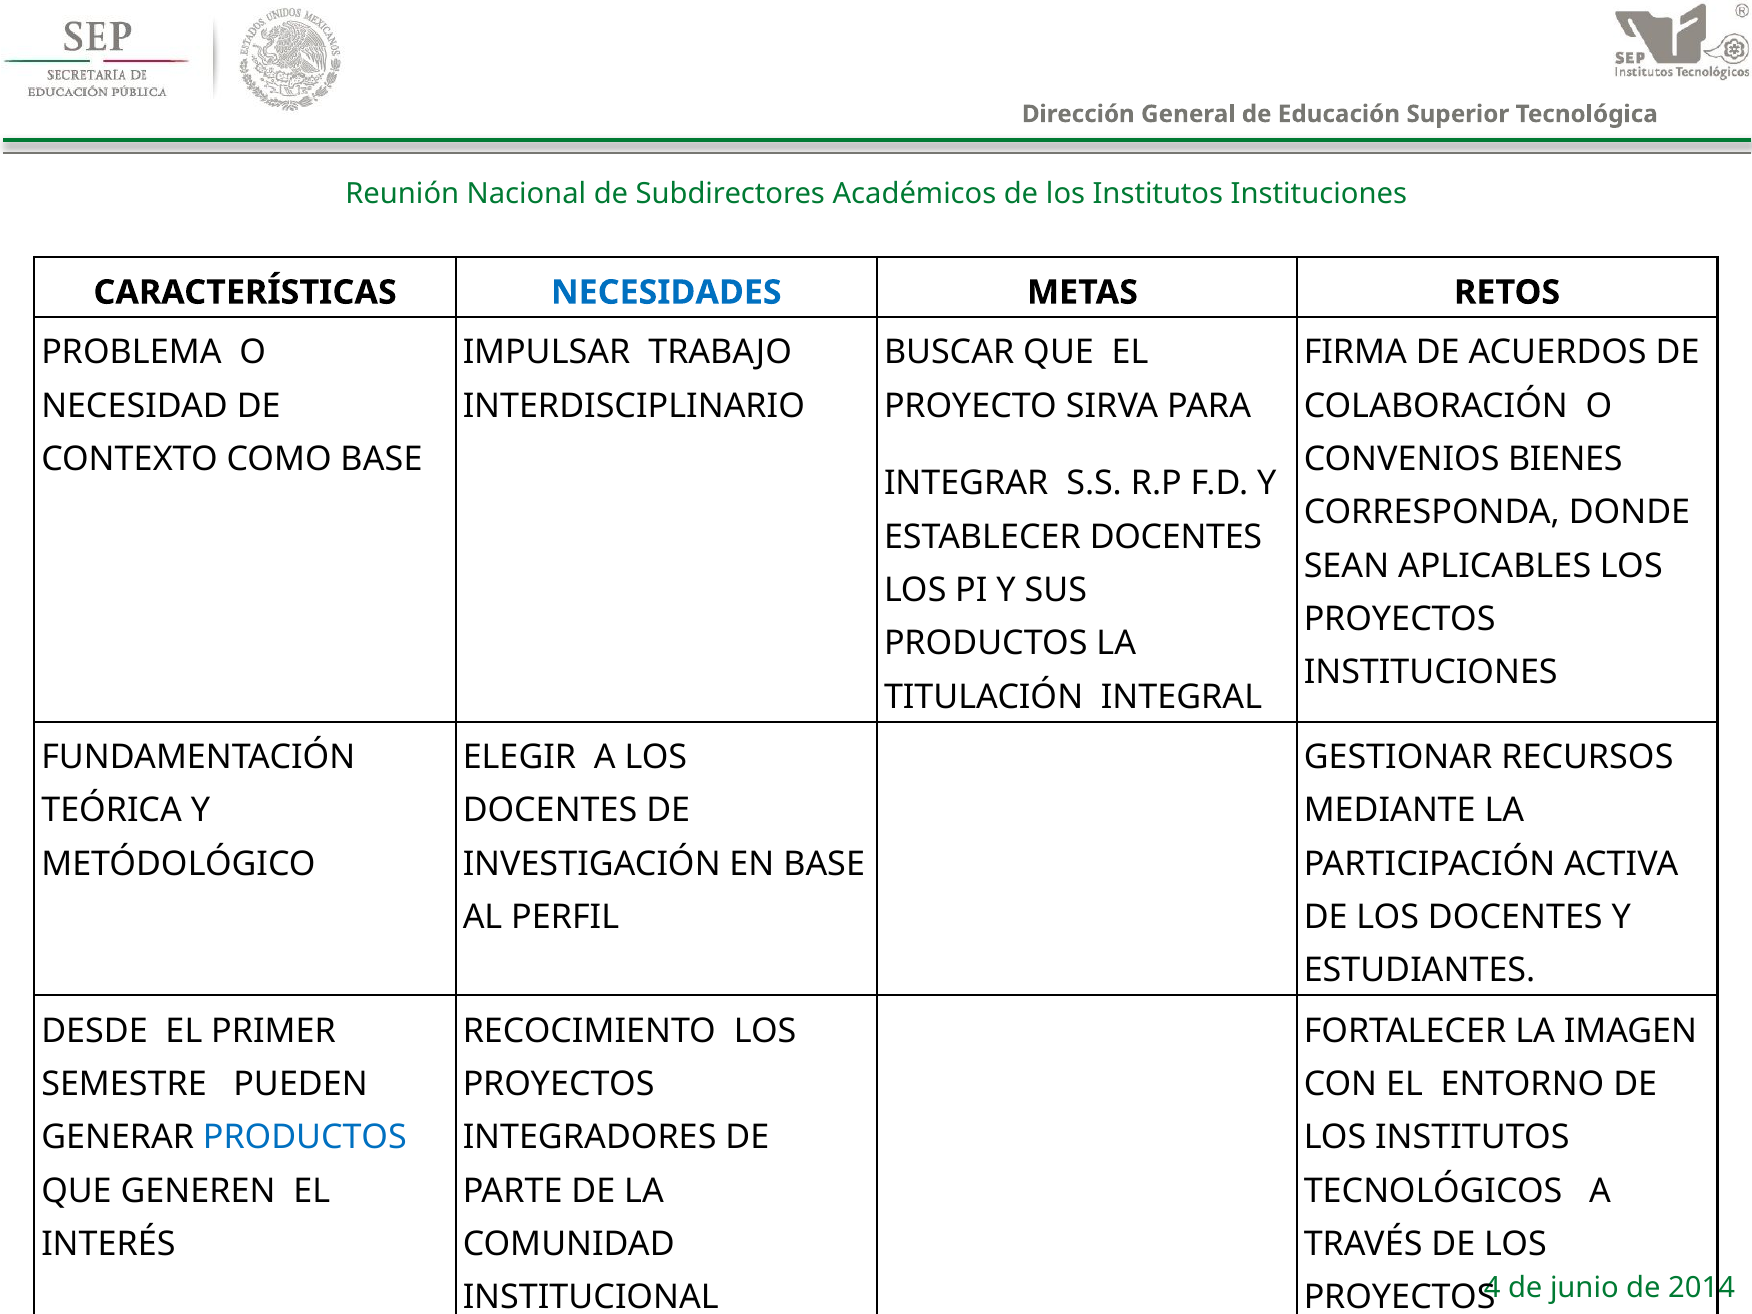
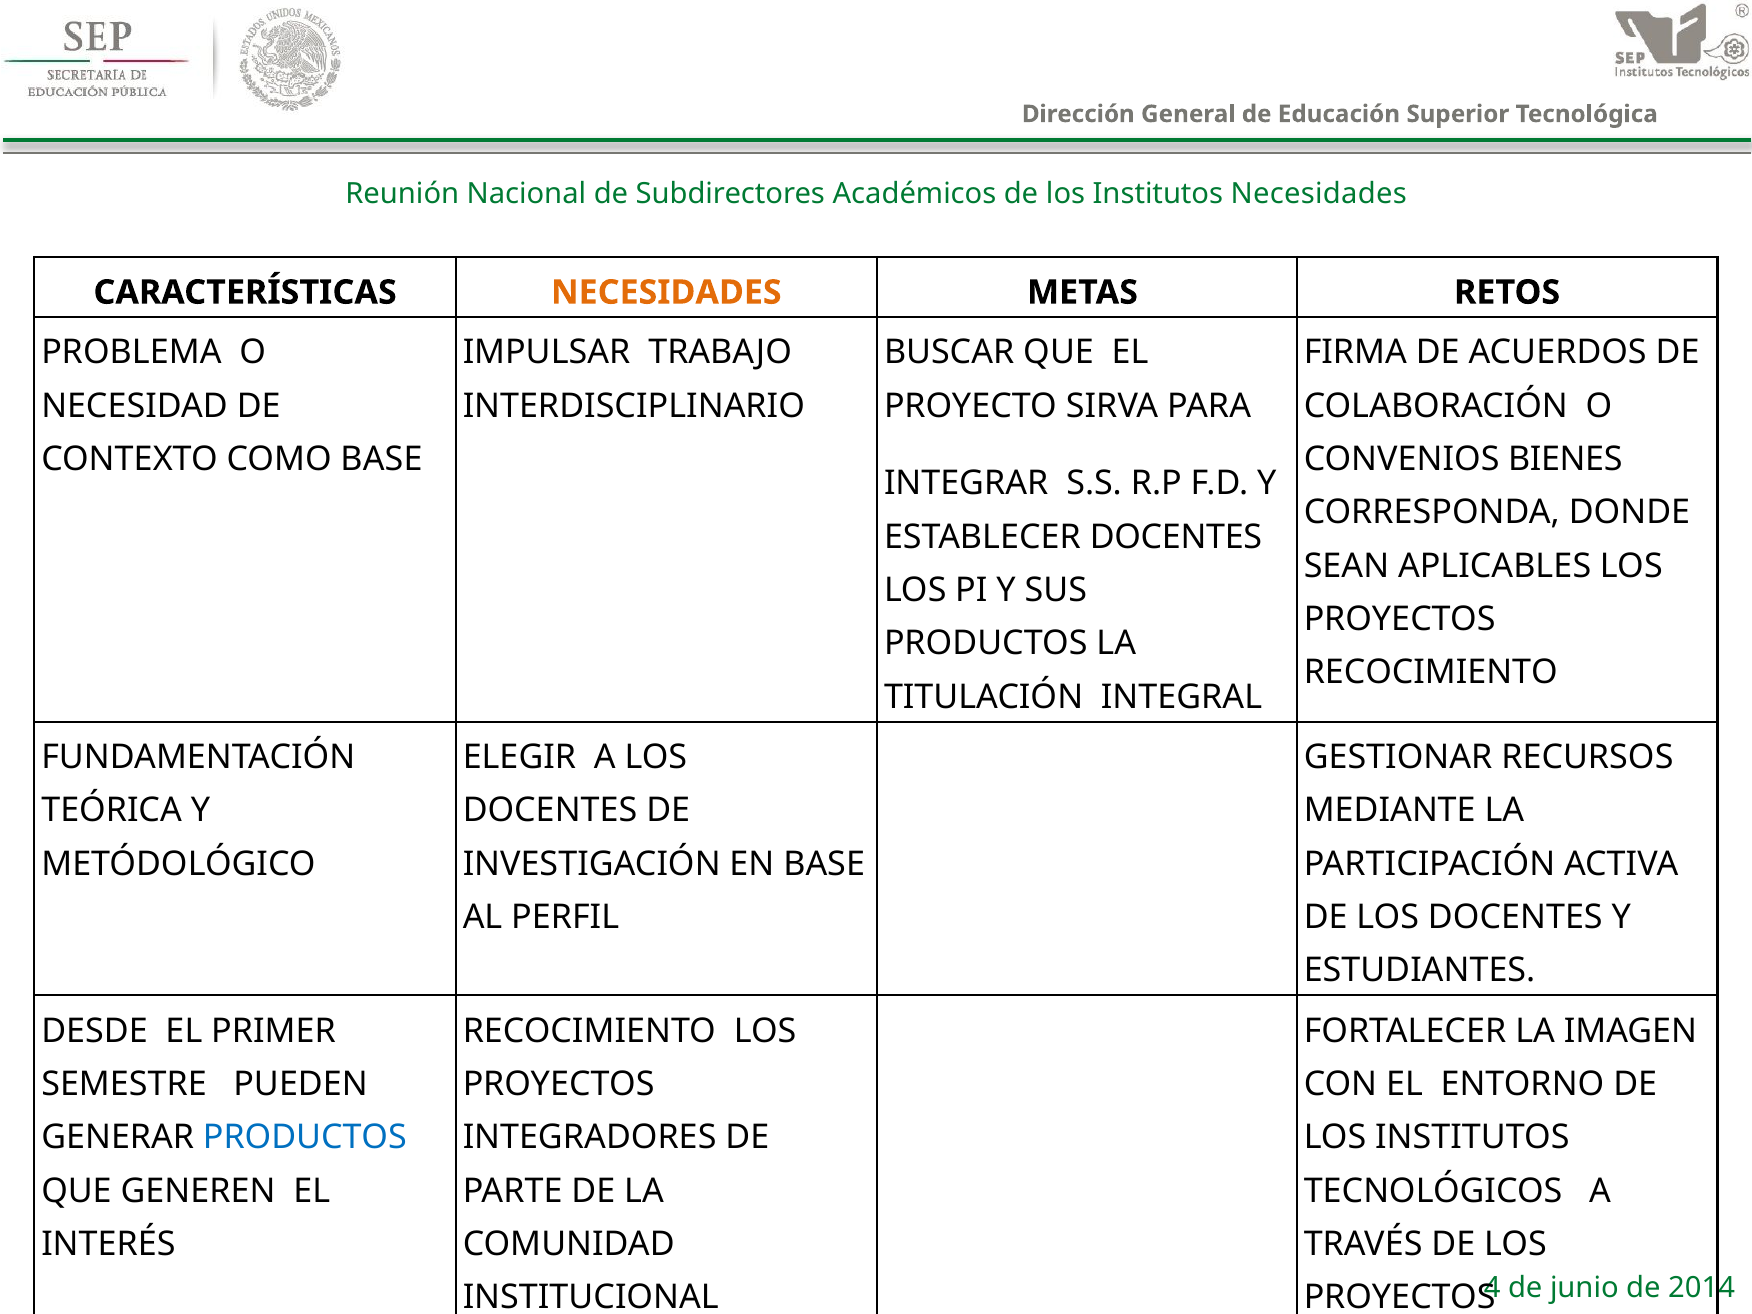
Institutos Instituciones: Instituciones -> Necesidades (1319, 194)
NECESIDADES colour: blue -> orange (666, 292)
INSTITUCIONES: INSTITUCIONES -> RECOCIMIENTO (1431, 673)
